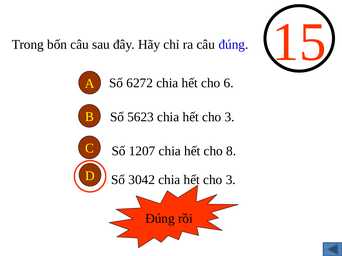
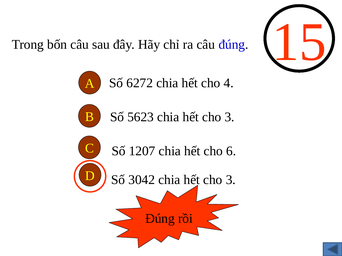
6: 6 -> 4 (229, 83)
8: 8 -> 6 (231, 151)
